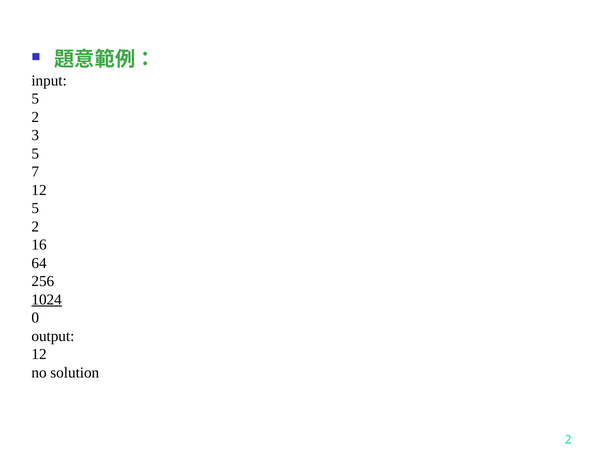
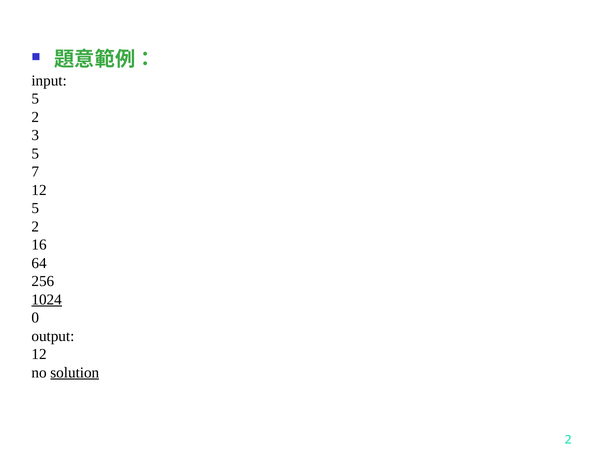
solution underline: none -> present (75, 373)
